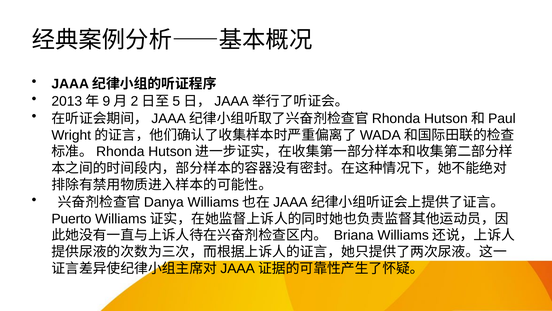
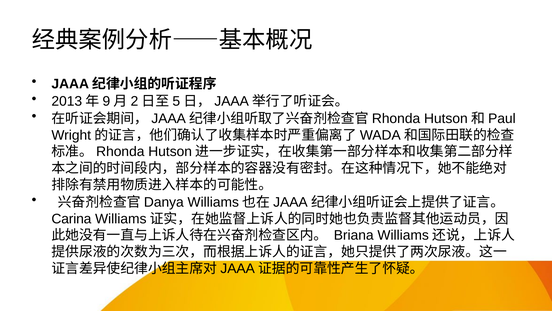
Puerto: Puerto -> Carina (71, 218)
